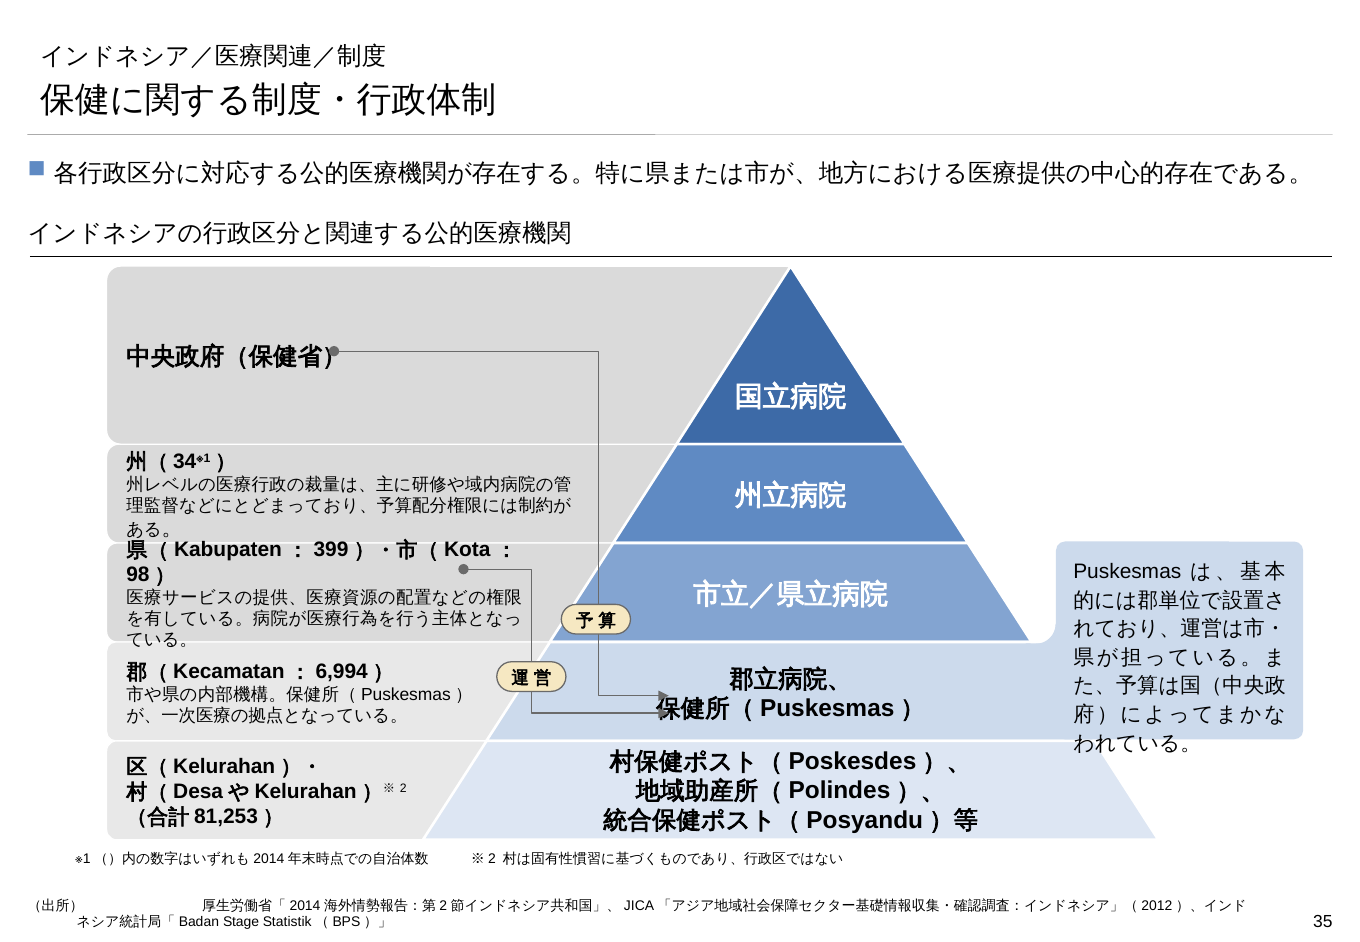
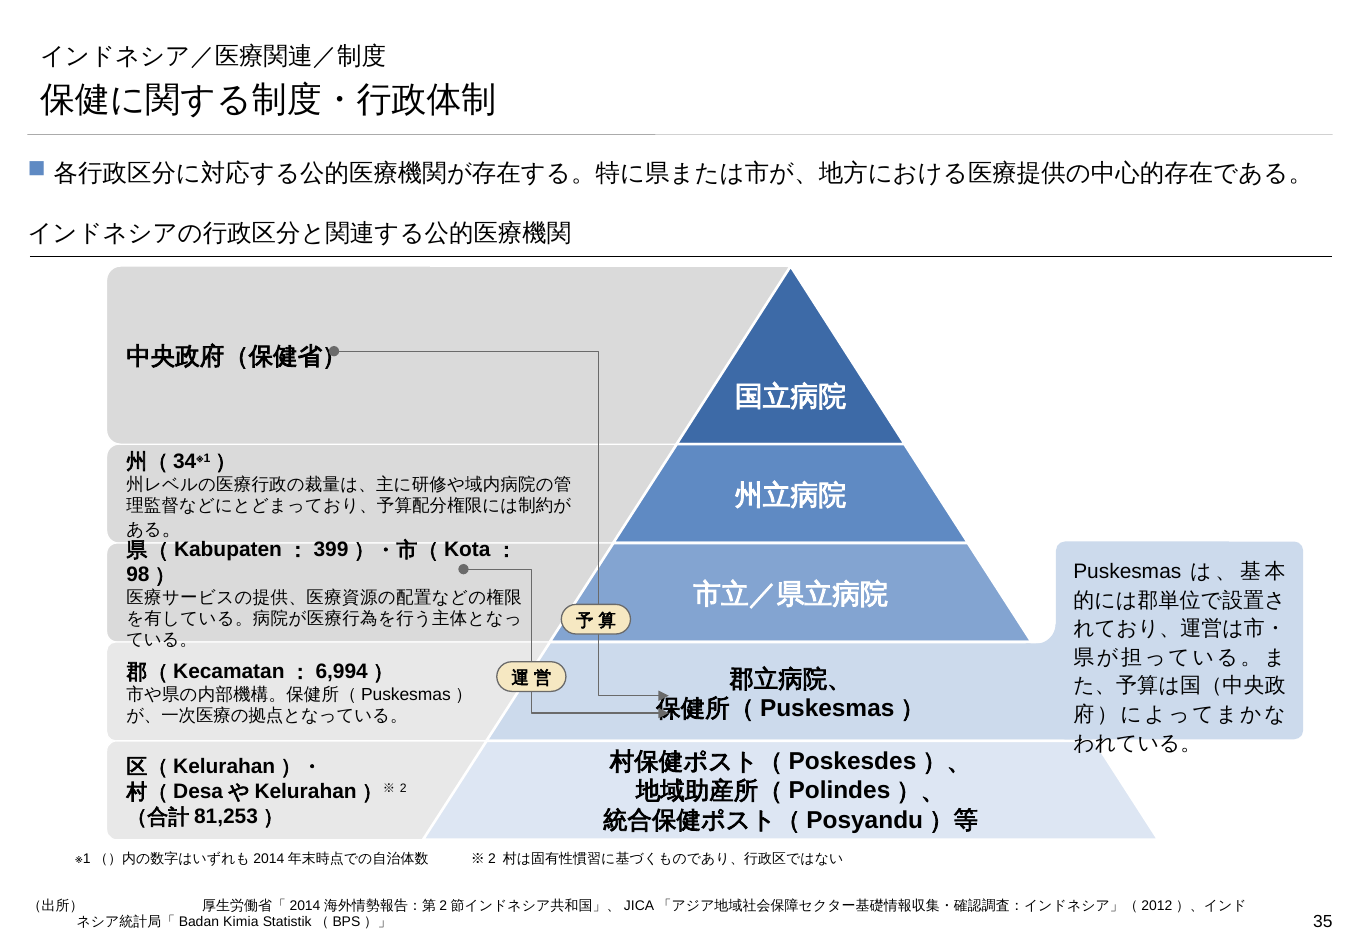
Stage: Stage -> Kimia (241, 922)
